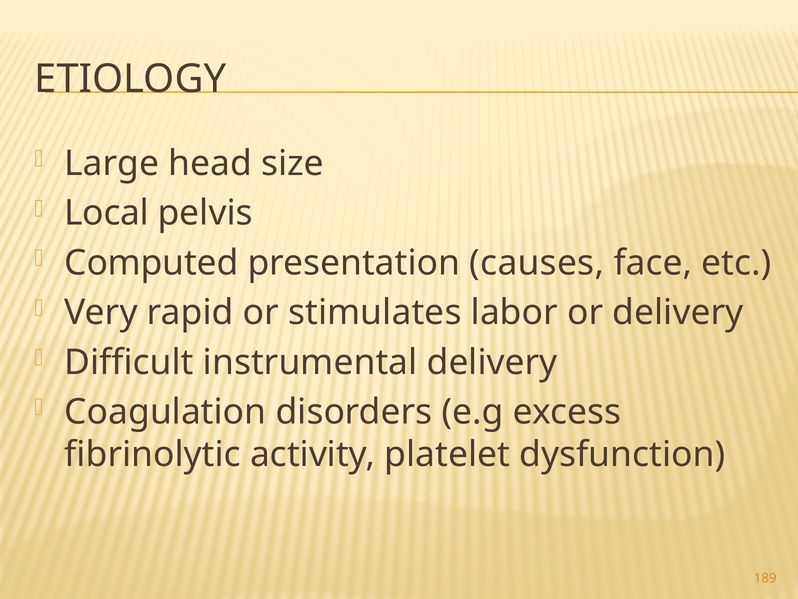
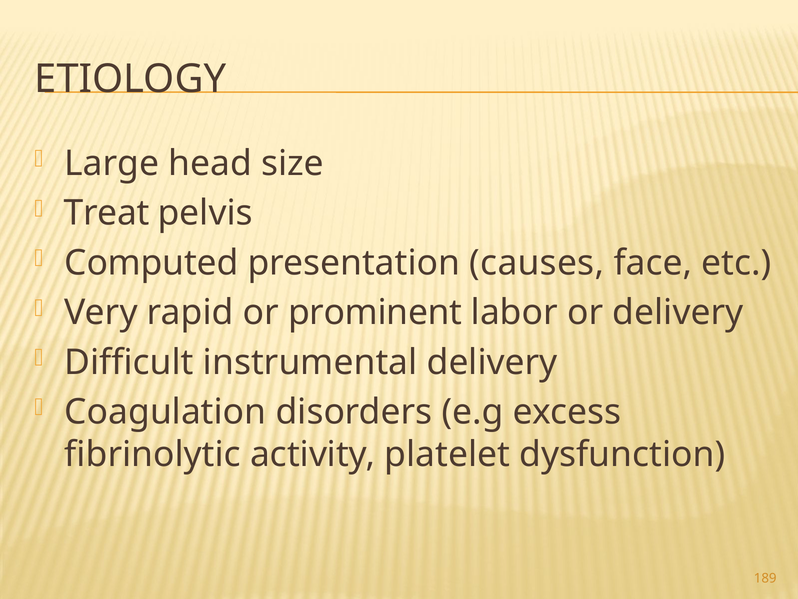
Local: Local -> Treat (107, 213)
stimulates: stimulates -> prominent (375, 312)
